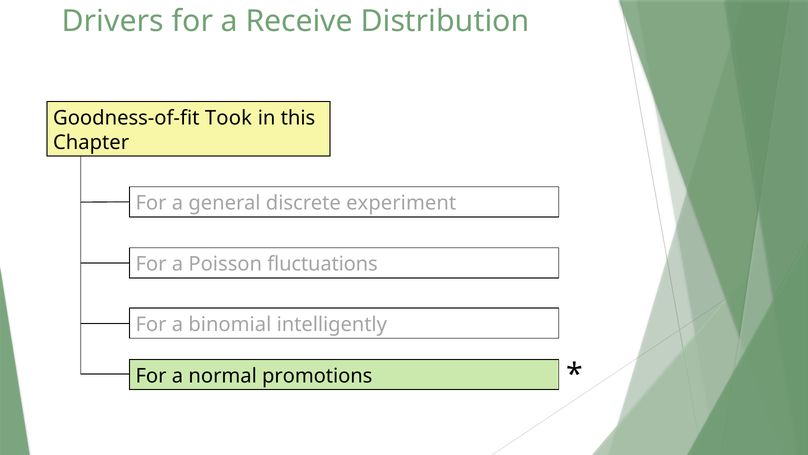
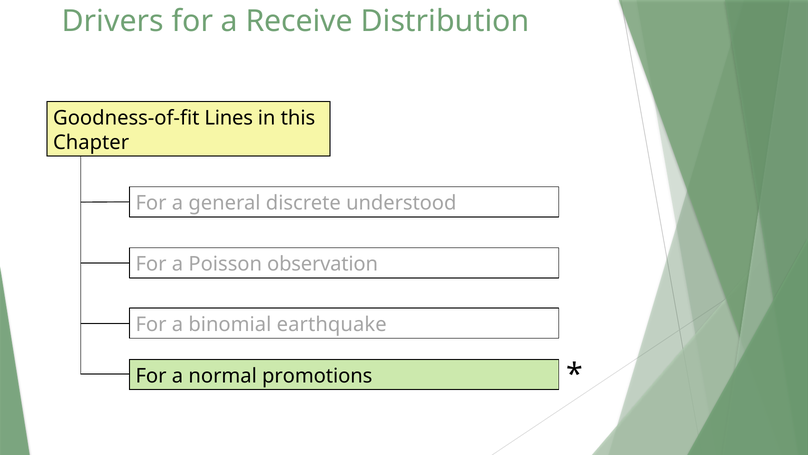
Took: Took -> Lines (229, 118)
experiment: experiment -> understood (401, 203)
fluctuations: fluctuations -> observation (323, 264)
intelligently: intelligently -> earthquake (332, 324)
